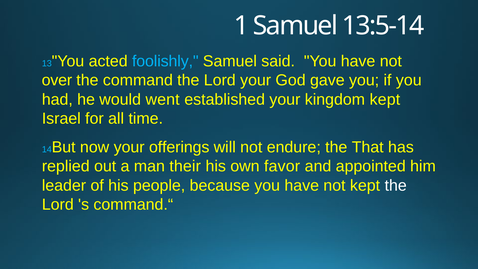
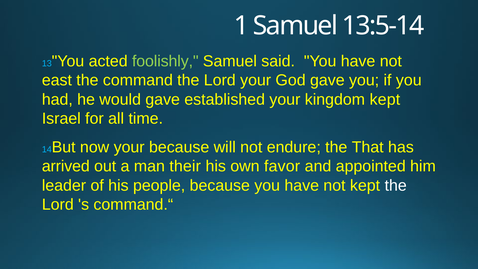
foolishly colour: light blue -> light green (165, 61)
over: over -> east (57, 80)
would went: went -> gave (163, 99)
your offerings: offerings -> because (179, 147)
replied: replied -> arrived (66, 166)
